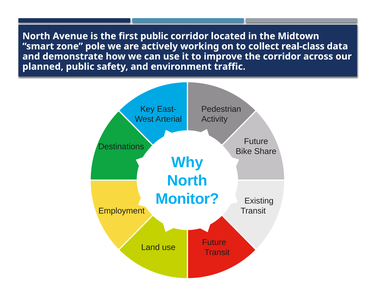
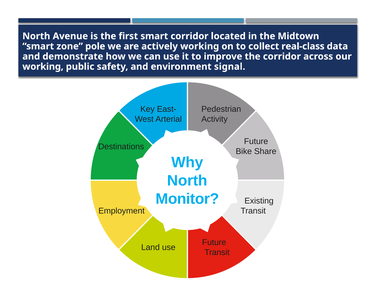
first public: public -> smart (154, 36)
planned: planned -> working (43, 67)
traffic: traffic -> signal (230, 67)
